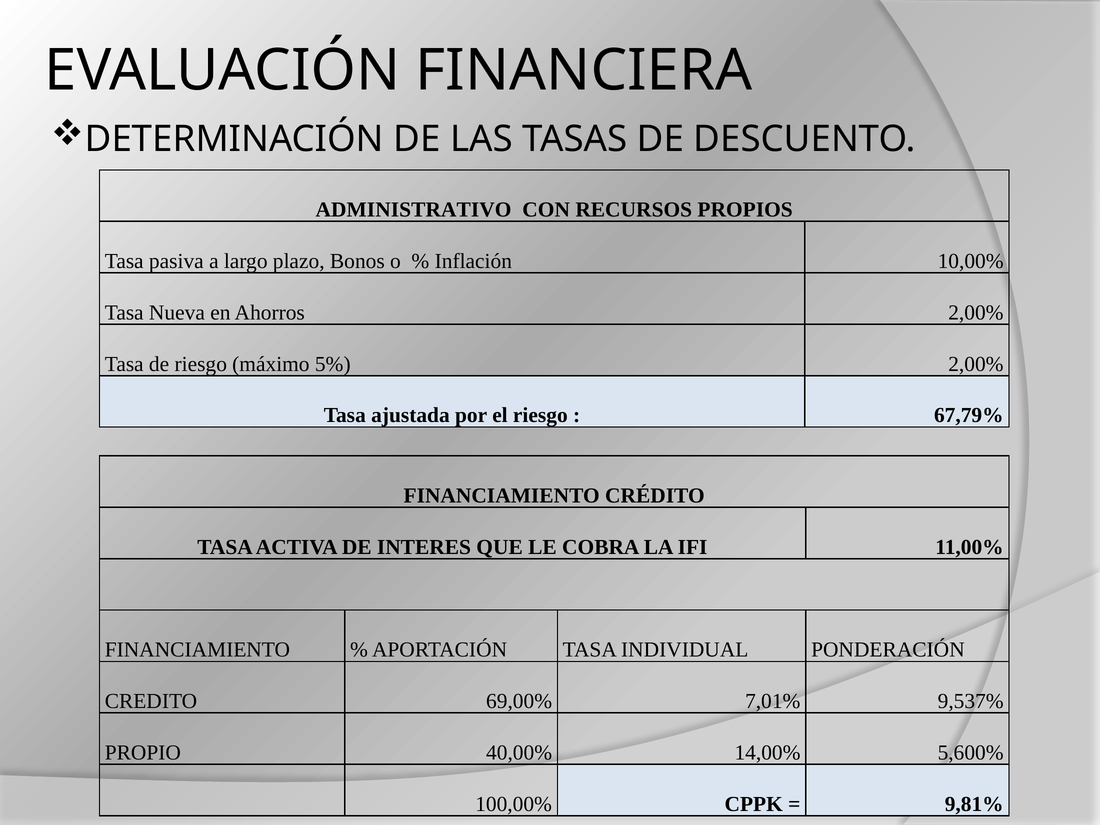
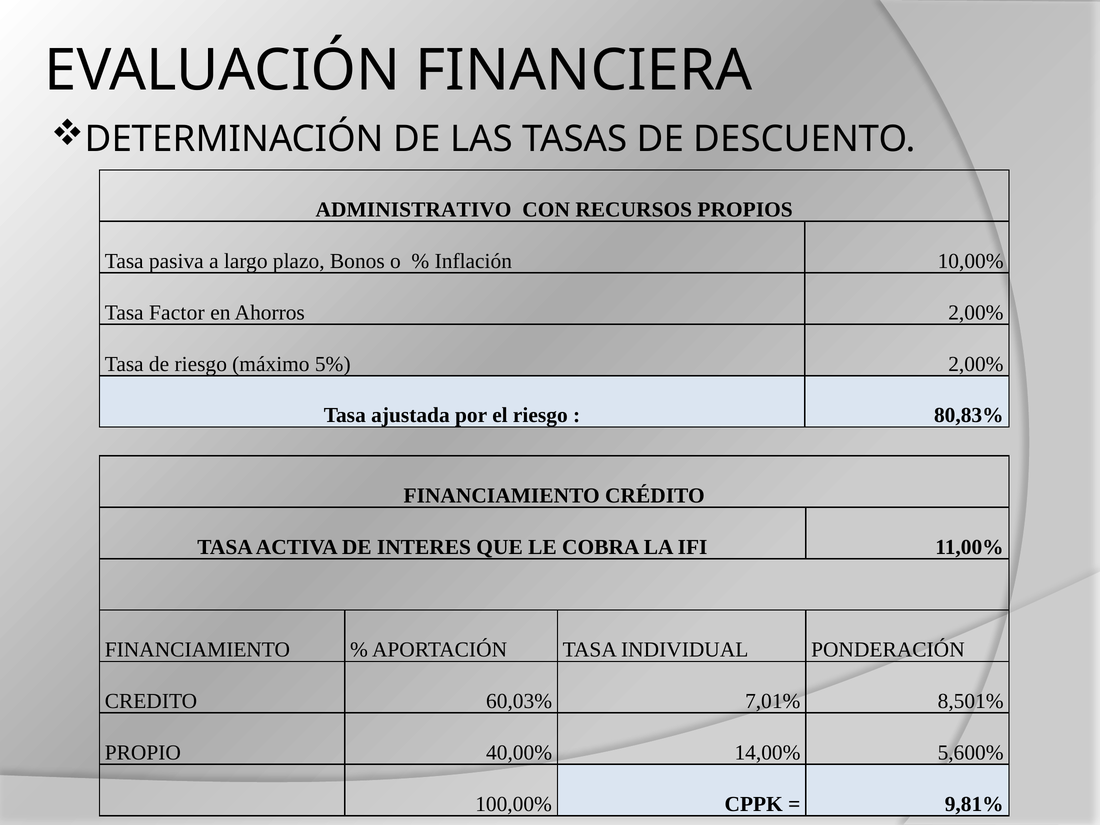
Nueva: Nueva -> Factor (177, 313)
67,79%: 67,79% -> 80,83% (969, 415)
69,00%: 69,00% -> 60,03% (519, 701)
9,537%: 9,537% -> 8,501% (971, 701)
